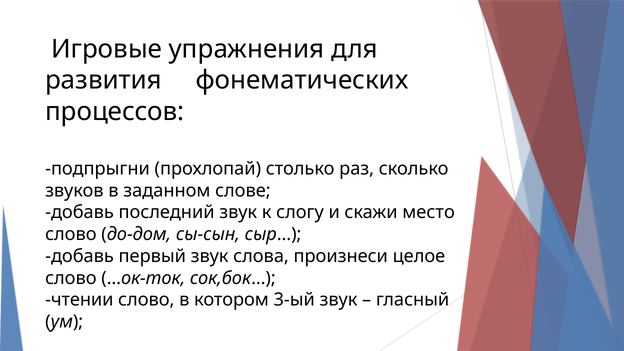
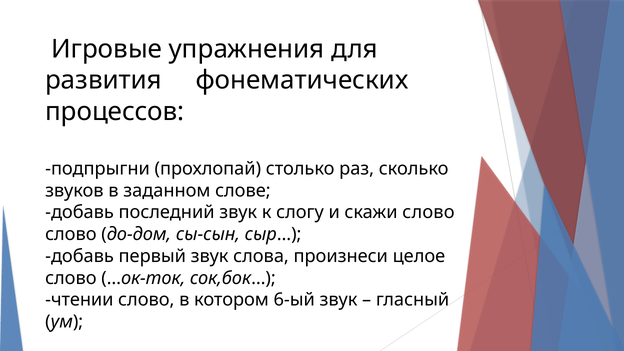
скажи место: место -> слово (428, 212)
3-ый: 3-ый -> 6-ый (294, 300)
